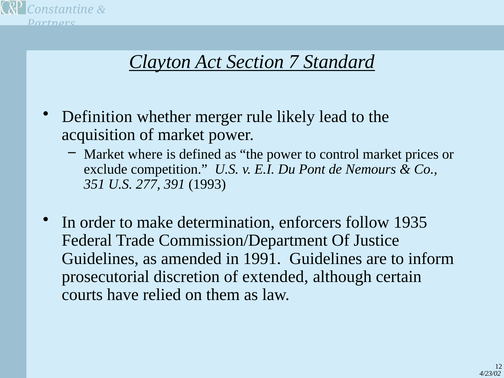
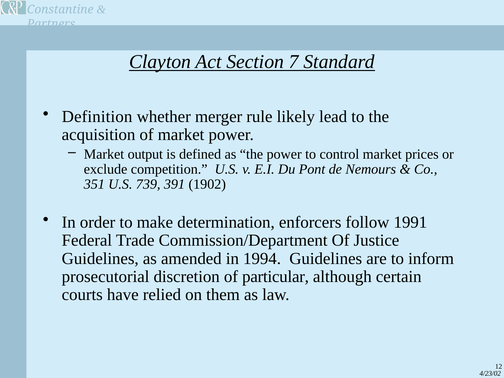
where: where -> output (145, 154)
277: 277 -> 739 (148, 184)
1993: 1993 -> 1902 (207, 184)
1935: 1935 -> 1991 (410, 222)
1991: 1991 -> 1994 (262, 258)
extended: extended -> particular (276, 277)
